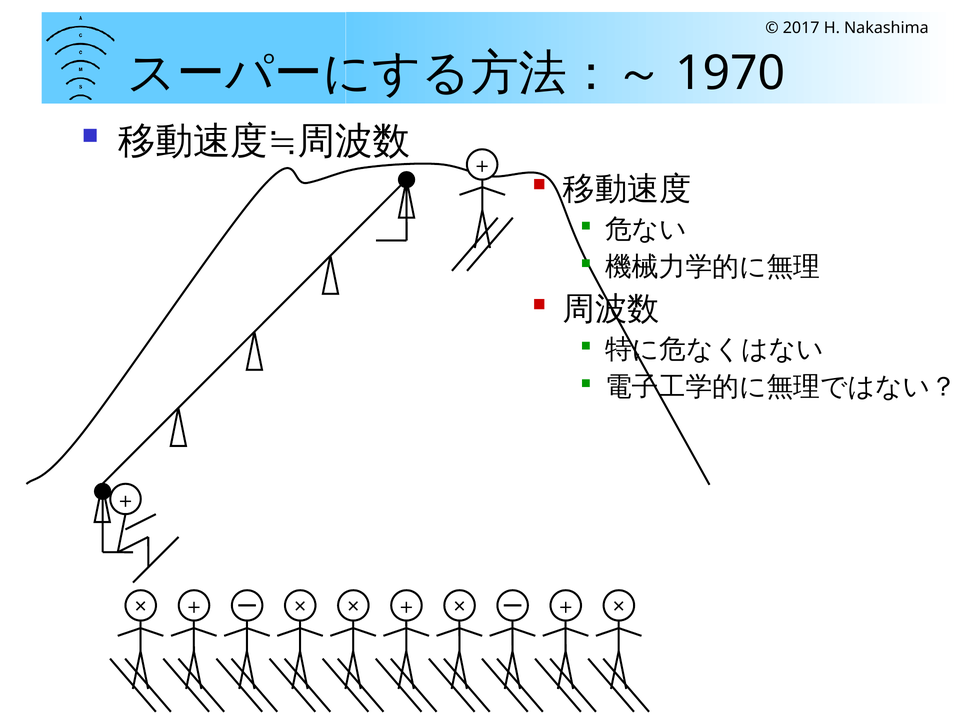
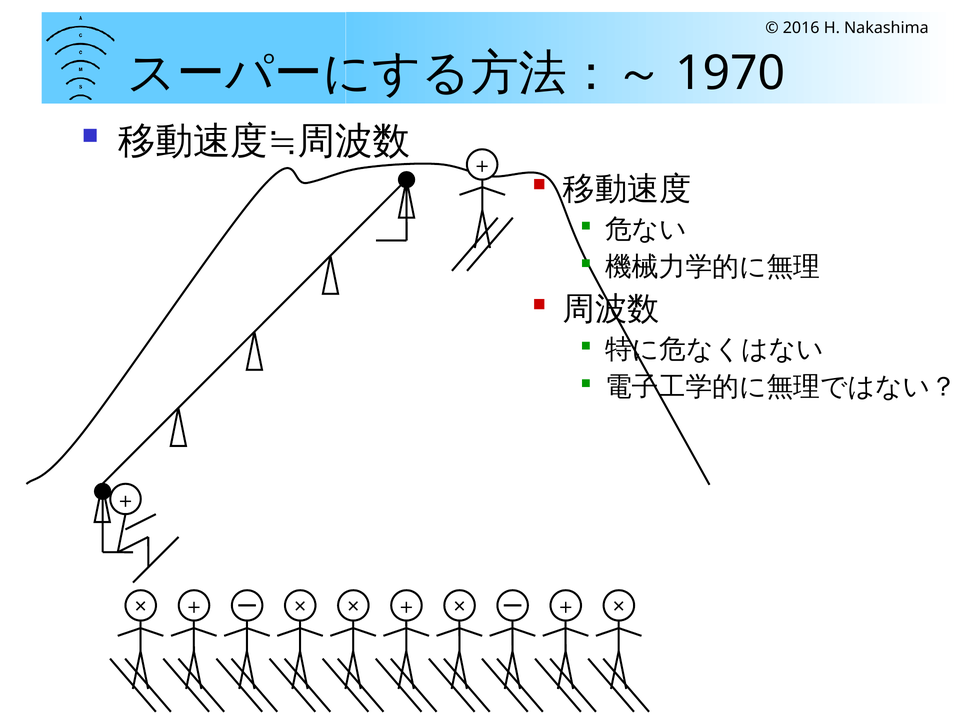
2017: 2017 -> 2016 (801, 28)
